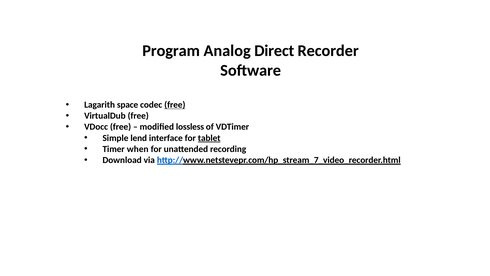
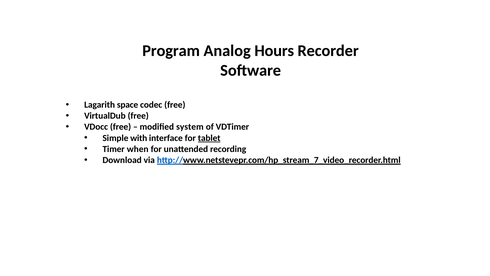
Direct: Direct -> Hours (274, 51)
free underline: present -> none (175, 105)
lossless: lossless -> system (190, 127)
lend: lend -> with (139, 138)
